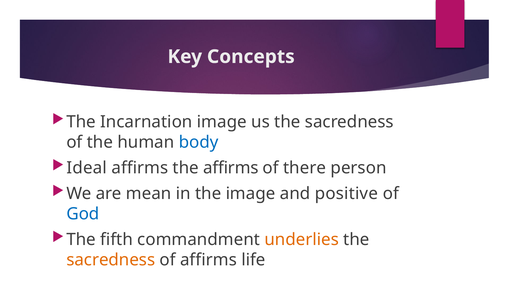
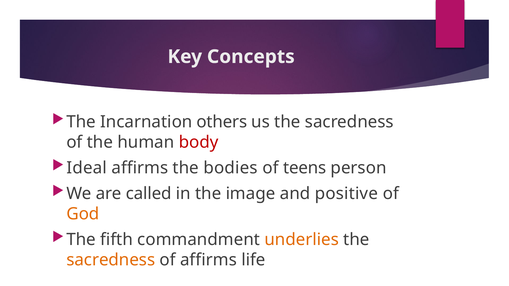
Incarnation image: image -> others (222, 122)
body colour: blue -> red (199, 142)
the affirms: affirms -> bodies (231, 168)
there: there -> teens (305, 168)
mean: mean -> called (149, 194)
God colour: blue -> orange (83, 214)
